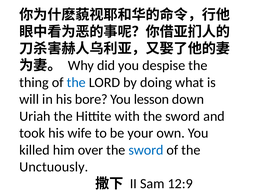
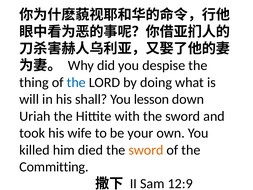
bore: bore -> shall (91, 99)
over: over -> died (90, 150)
sword colour: blue -> orange (146, 150)
Unctuously: Unctuously -> Committing (54, 167)
